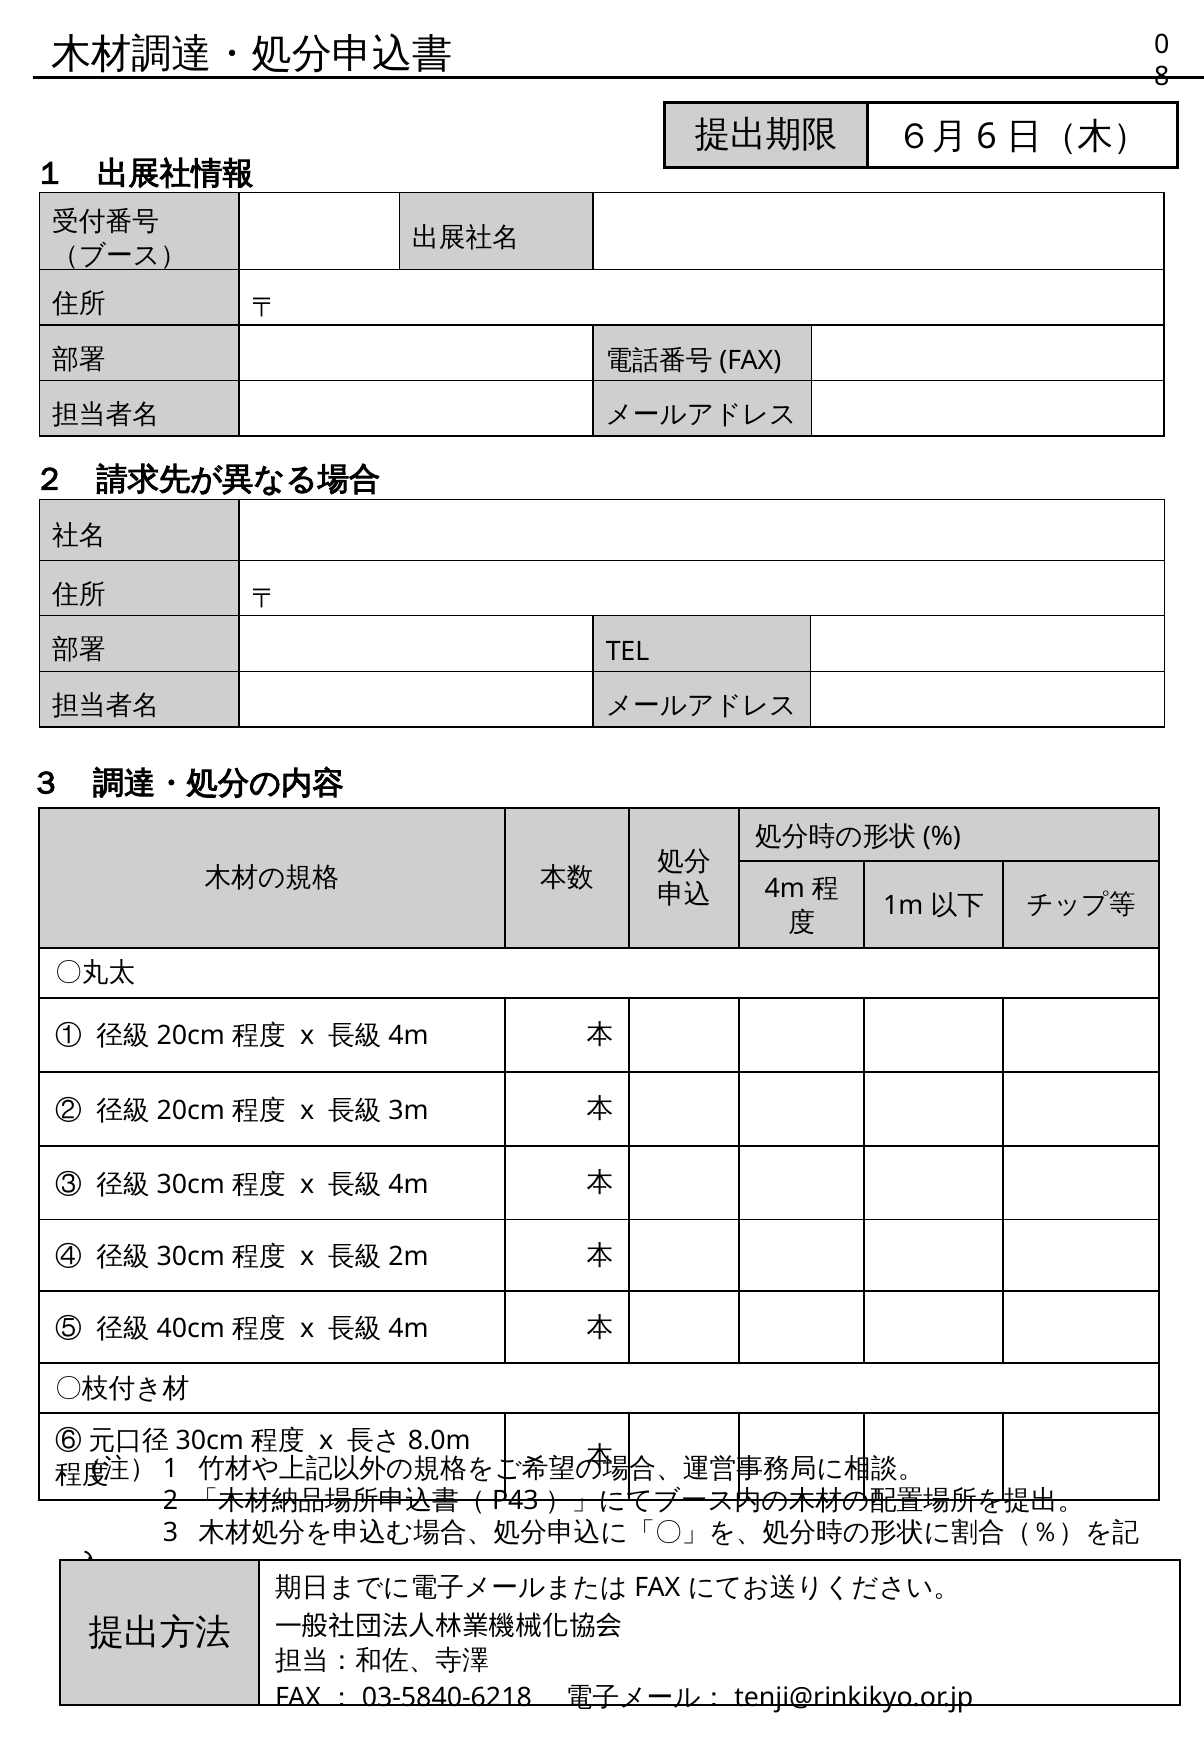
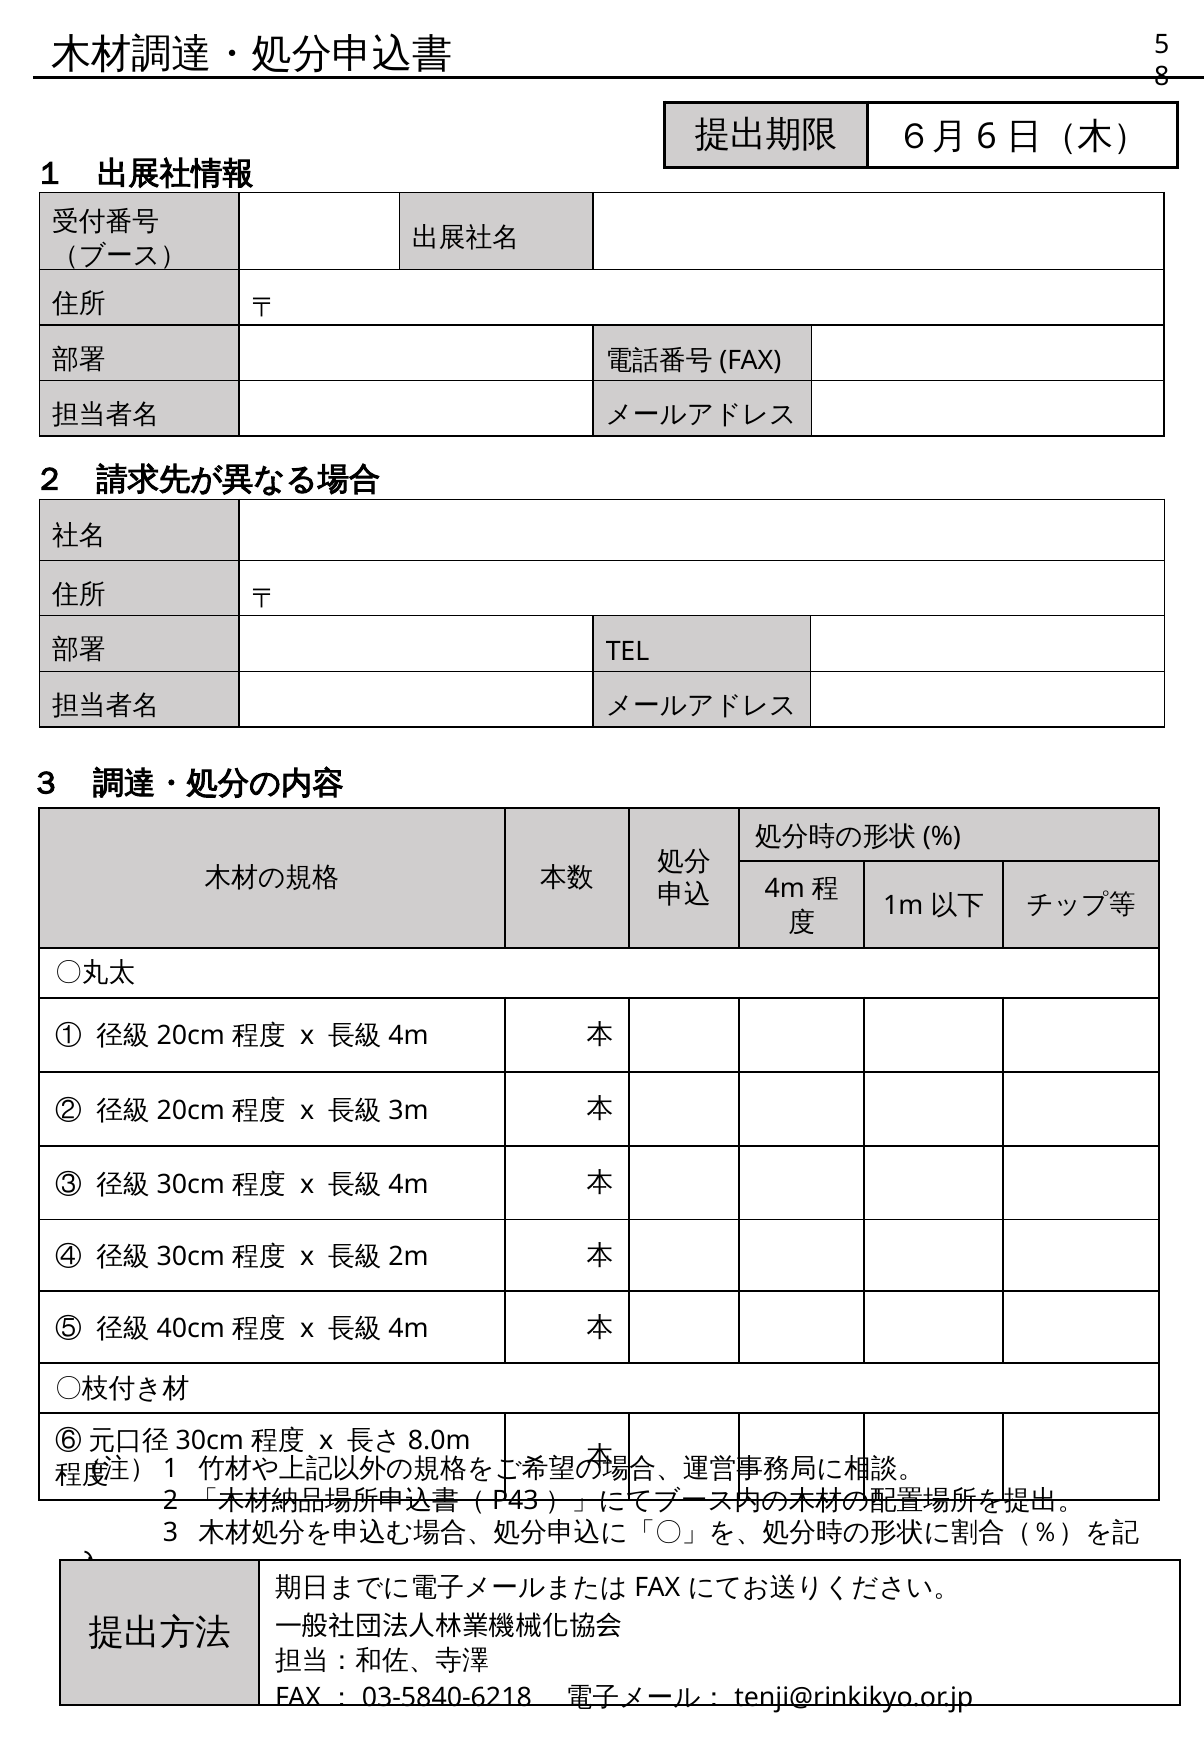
0: 0 -> 5 (1162, 45)
